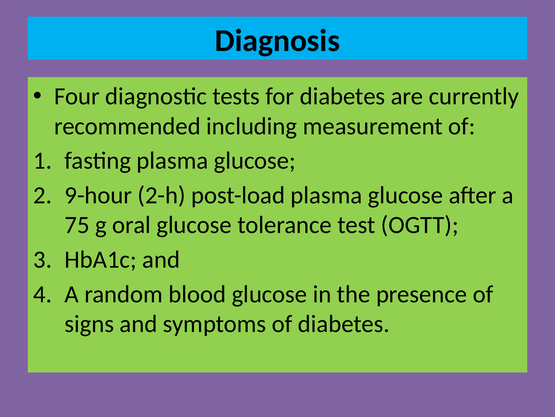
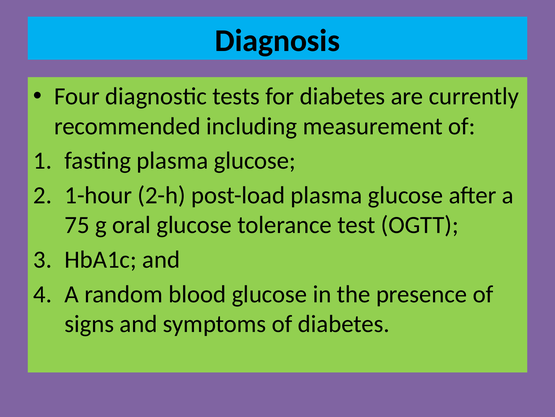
9-hour: 9-hour -> 1-hour (98, 195)
